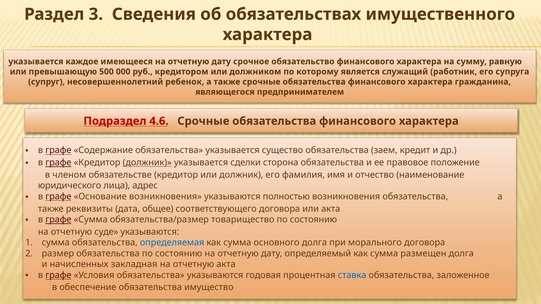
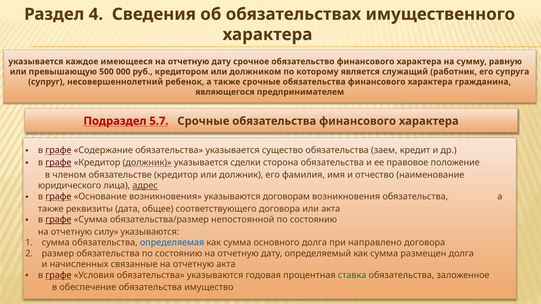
3: 3 -> 4 (96, 14)
4.6: 4.6 -> 5.7 (159, 121)
адрес underline: none -> present (145, 186)
полностью: полностью -> договорам (286, 197)
товарищество: товарищество -> непостоянной (243, 220)
суде: суде -> силу (106, 232)
морального: морального -> направлено (375, 243)
закладная: закладная -> связанные (134, 265)
ставка colour: blue -> green (352, 275)
